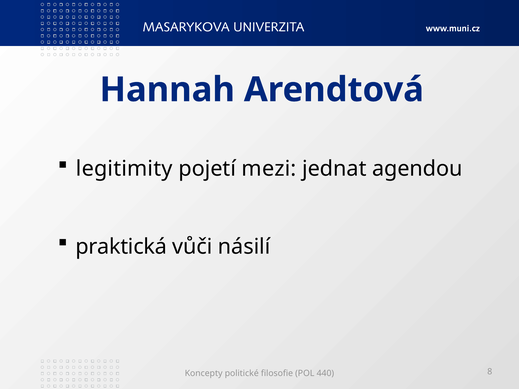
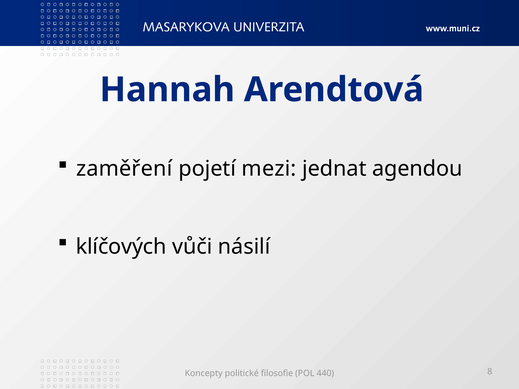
legitimity: legitimity -> zaměření (124, 169)
praktická: praktická -> klíčových (121, 247)
